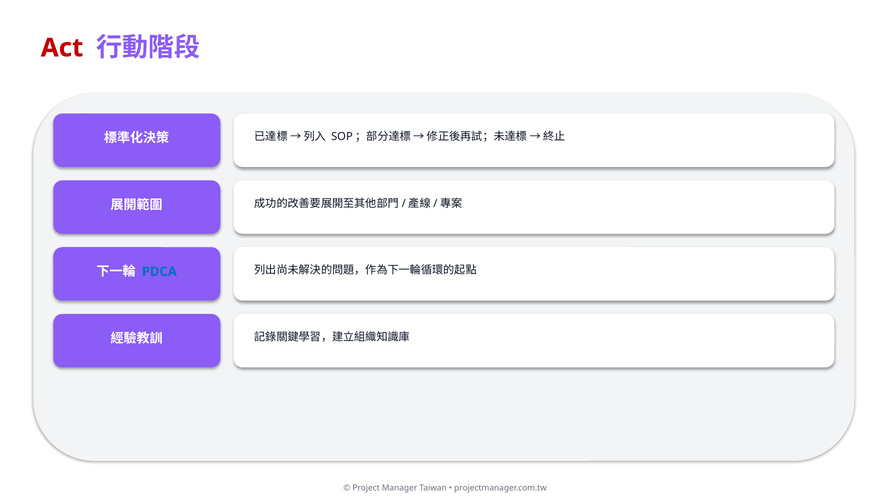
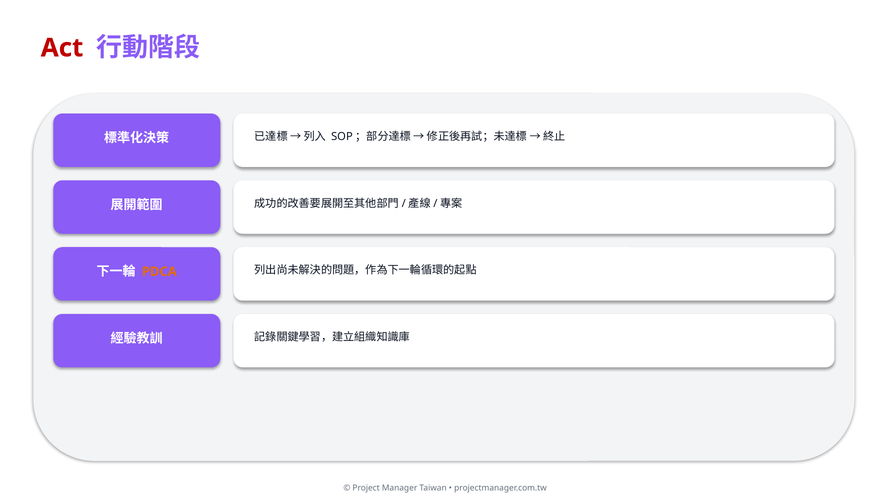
PDCA colour: blue -> orange (159, 271)
